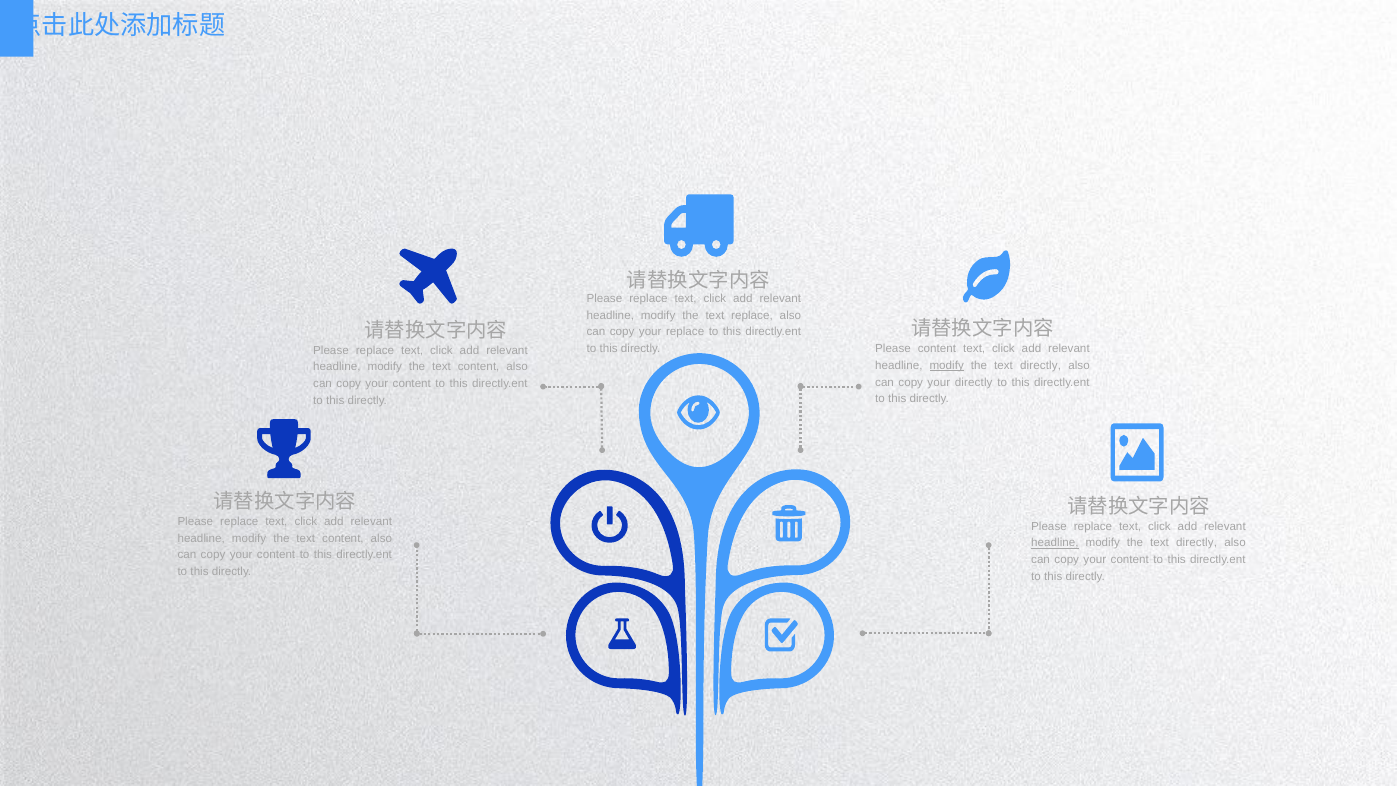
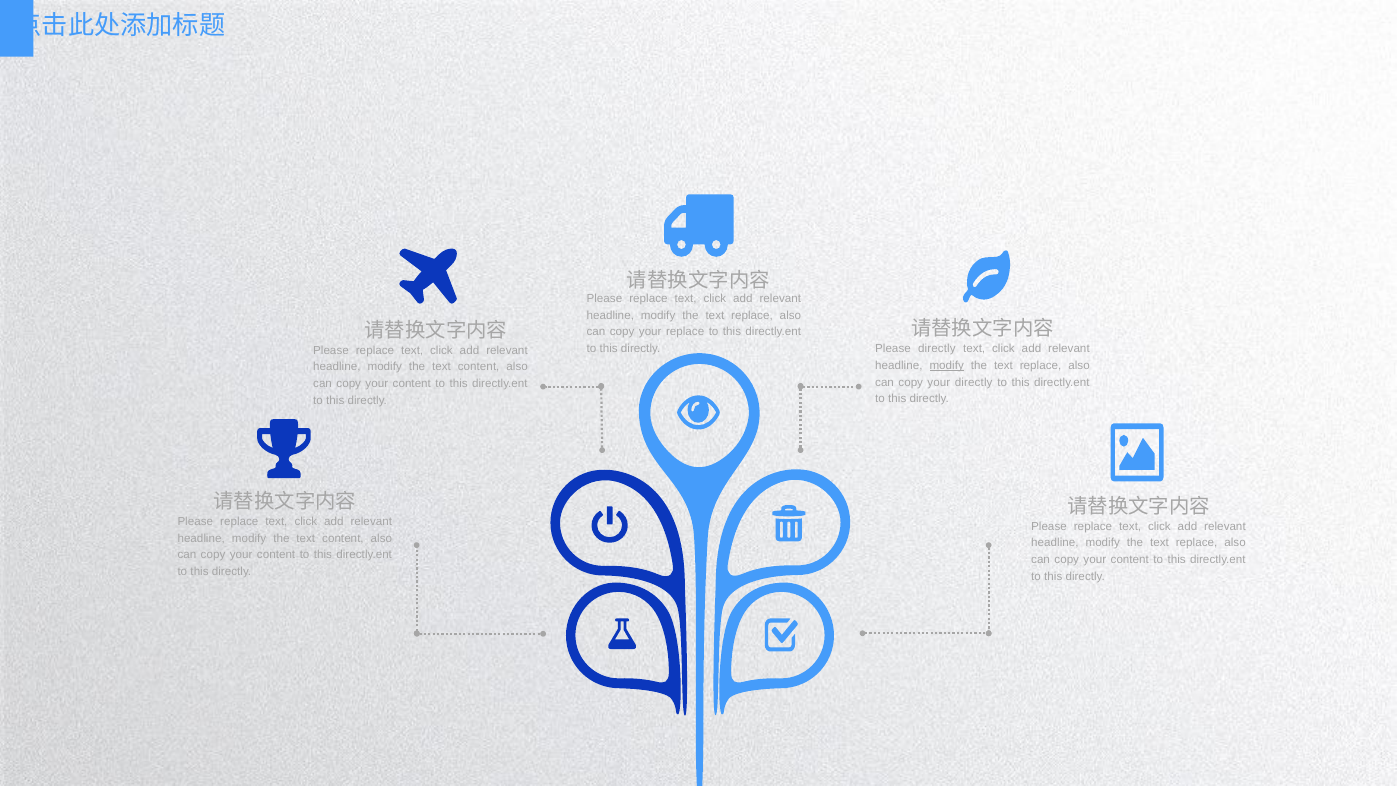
Please content: content -> directly (937, 349)
directly: directly -> replace (1041, 366)
headline underline: present -> none (1055, 543)
directly: directly -> replace (1197, 543)
